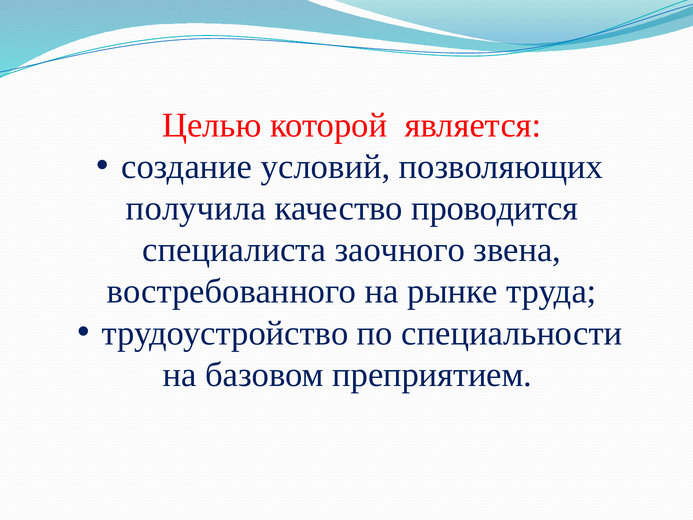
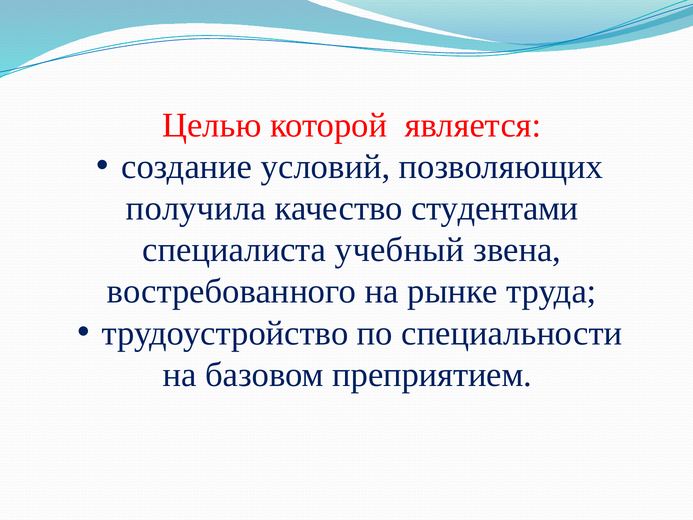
проводится: проводится -> студентами (495, 208)
заочного: заочного -> учебный (400, 250)
